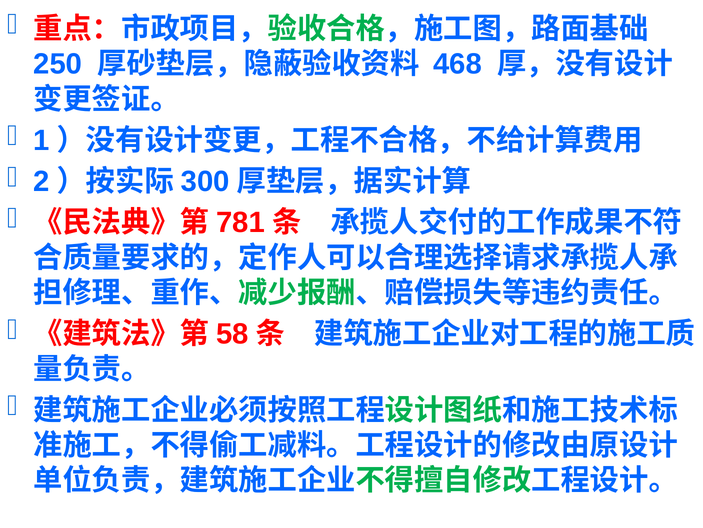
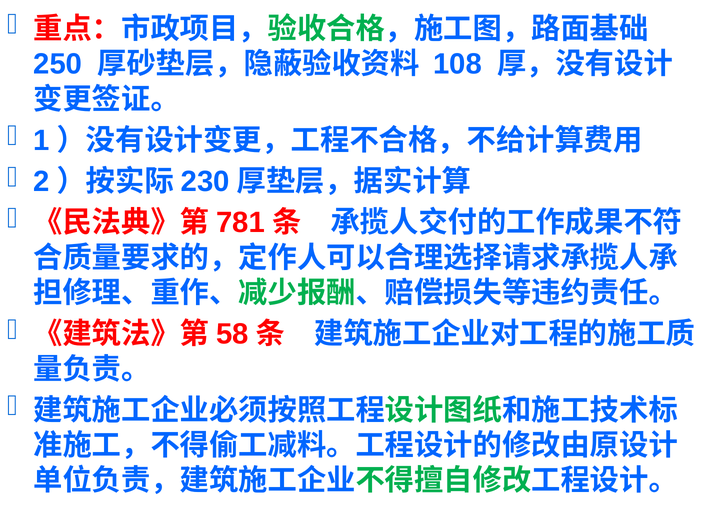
468: 468 -> 108 (458, 64)
300: 300 -> 230 (205, 181)
